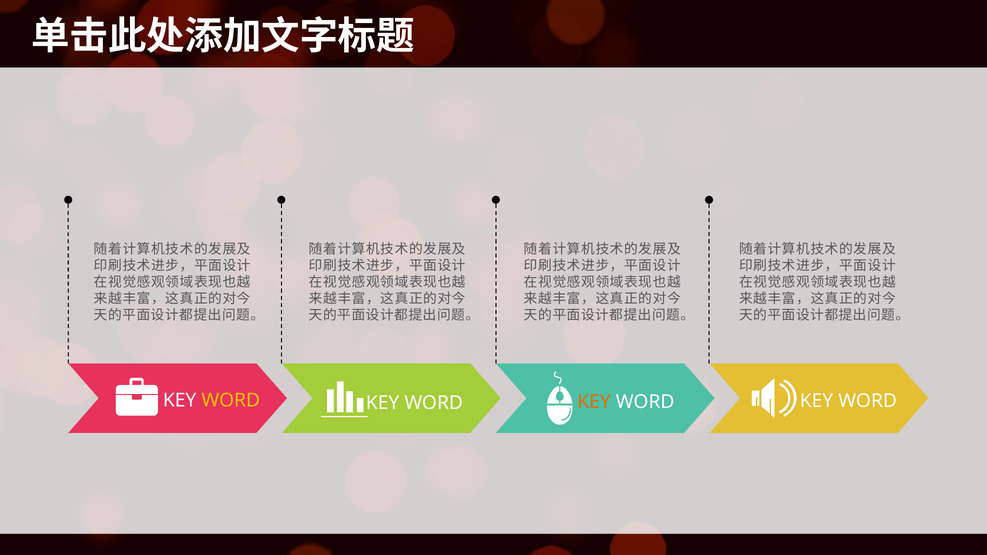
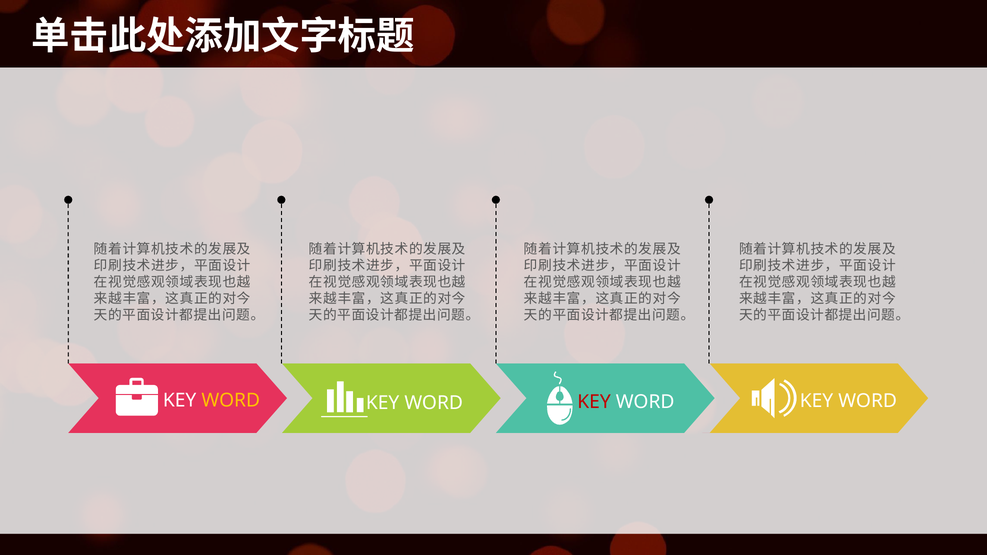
KEY colour: orange -> red (594, 402)
